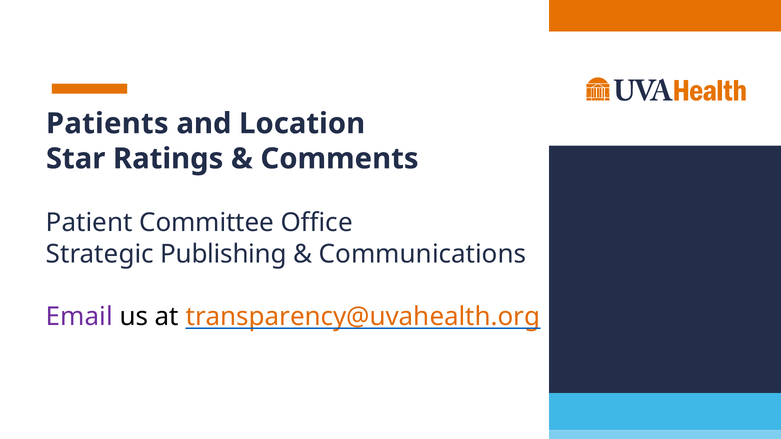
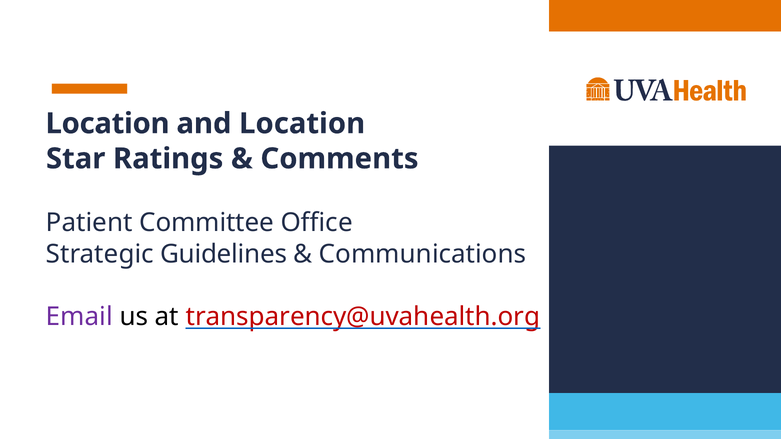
Patients: Patients -> Location (108, 124)
Publishing: Publishing -> Guidelines (224, 254)
transparency@uvahealth.org colour: orange -> red (363, 317)
